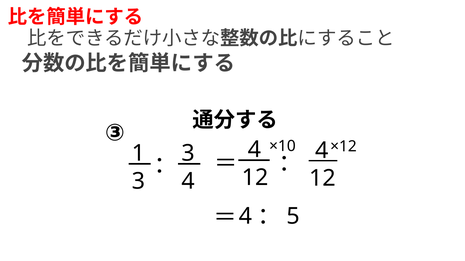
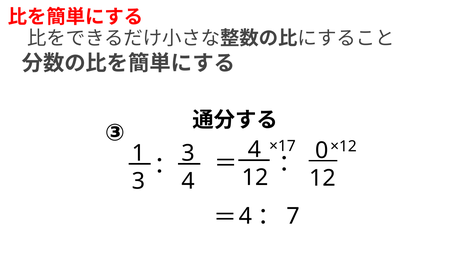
×10: ×10 -> ×17 (282, 146)
4: 4 -> 0 (322, 151)
5: 5 -> 7 (293, 217)
